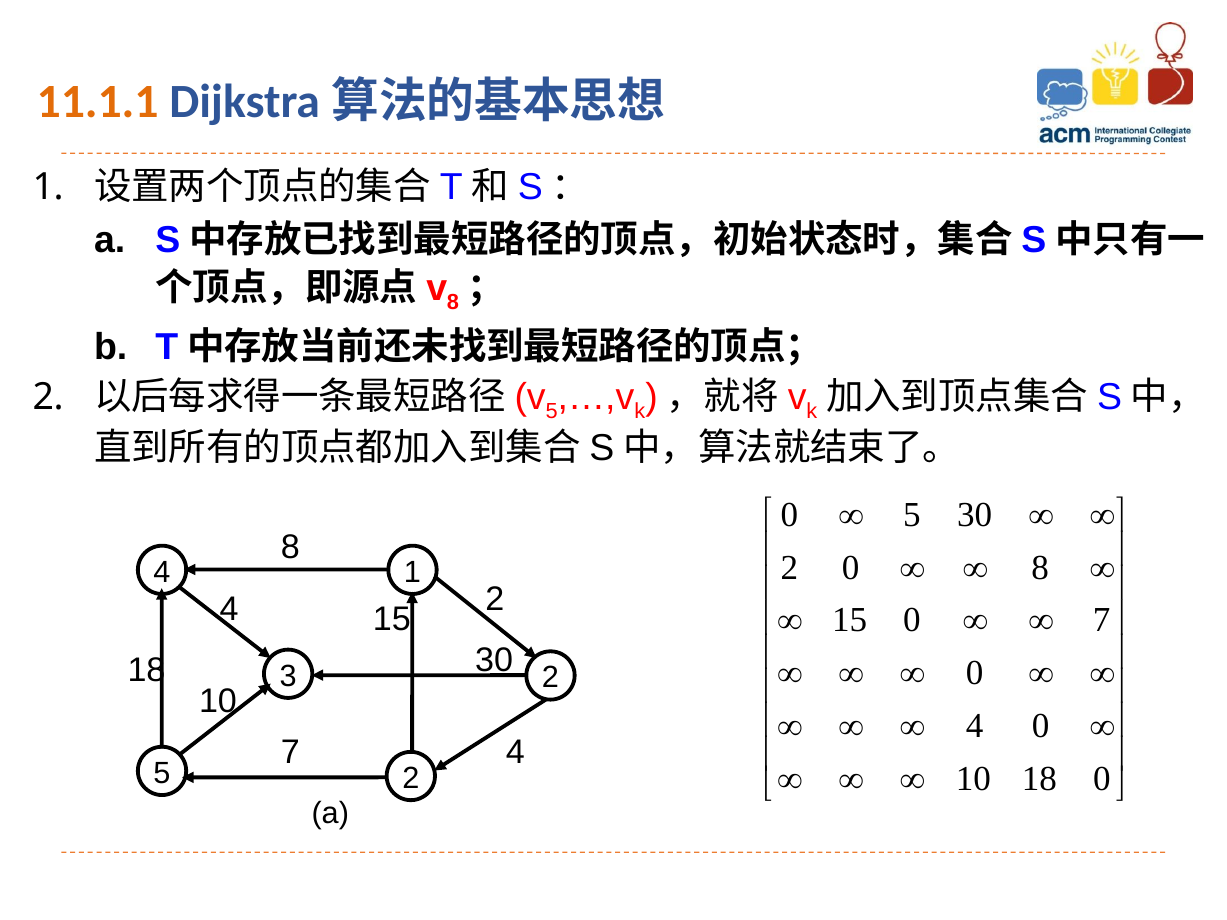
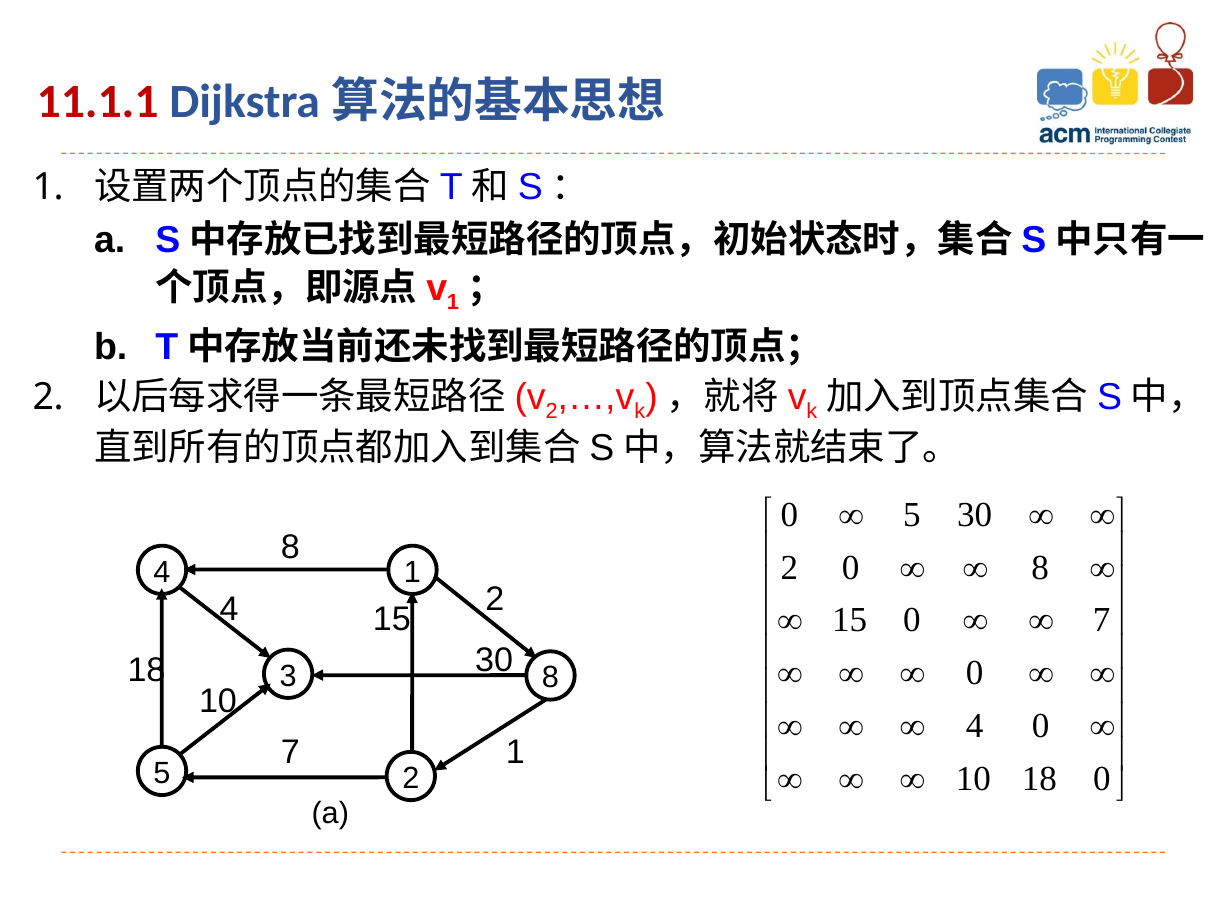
11.1.1 colour: orange -> red (98, 101)
8: 8 -> 1 (453, 302)
5: 5 -> 2 (552, 412)
3 2: 2 -> 8 (550, 678)
7 4: 4 -> 1 (515, 752)
